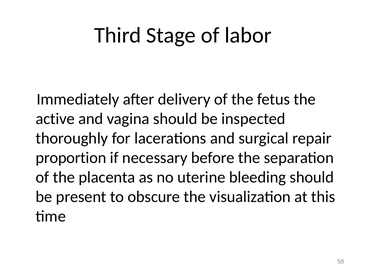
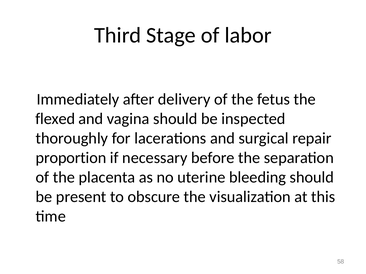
active: active -> flexed (55, 119)
